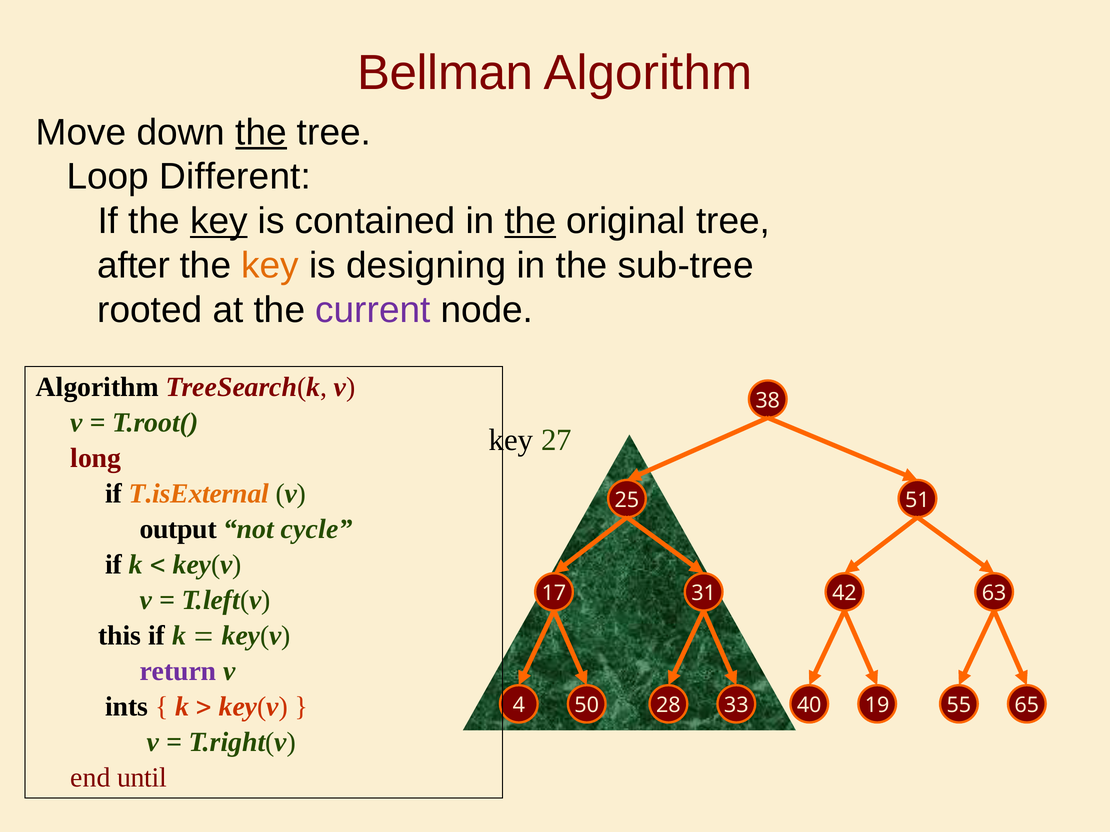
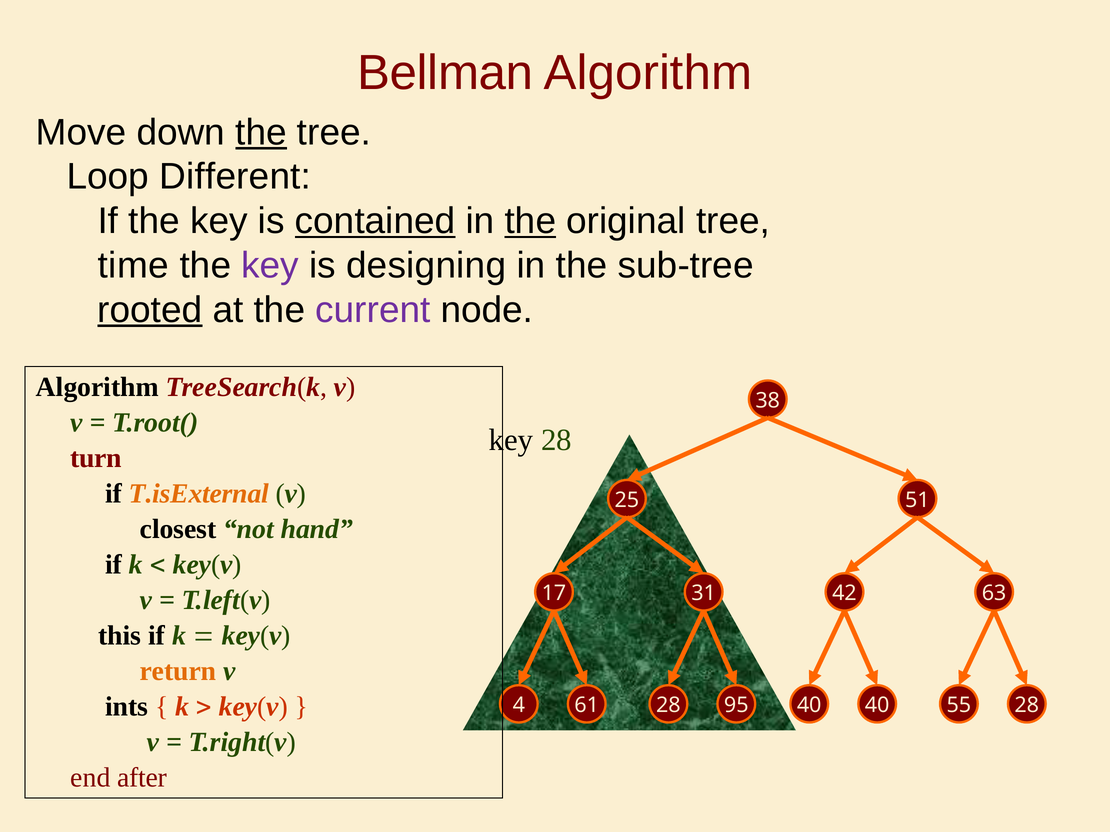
key underline: present -> none (219, 221)
contained underline: none -> present (375, 221)
after: after -> time (133, 266)
key colour: orange -> purple (270, 266)
rooted underline: none -> present (150, 310)
key 27: 27 -> 28 (556, 440)
long: long -> turn (96, 458)
output: output -> closest (178, 529)
cycle: cycle -> hand (317, 529)
return colour: purple -> orange (178, 671)
50: 50 -> 61 (587, 706)
33: 33 -> 95 (736, 706)
40 19: 19 -> 40 (877, 706)
55 65: 65 -> 28 (1027, 706)
until: until -> after (142, 778)
